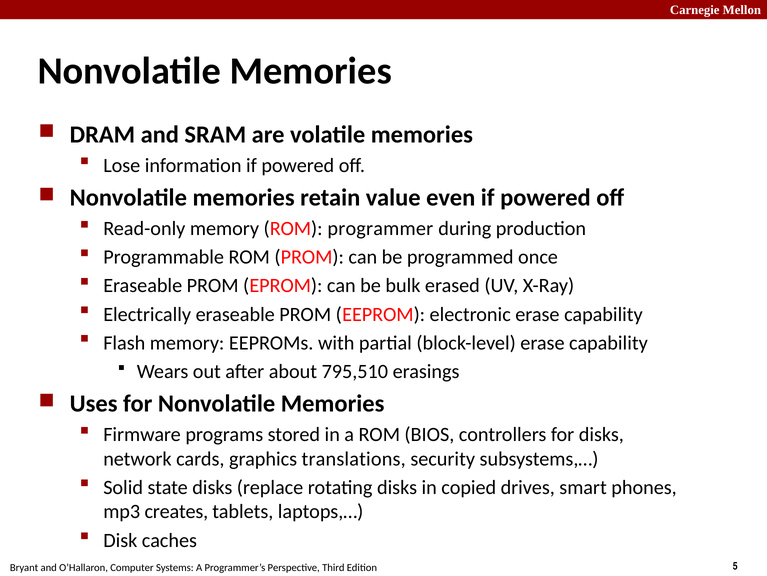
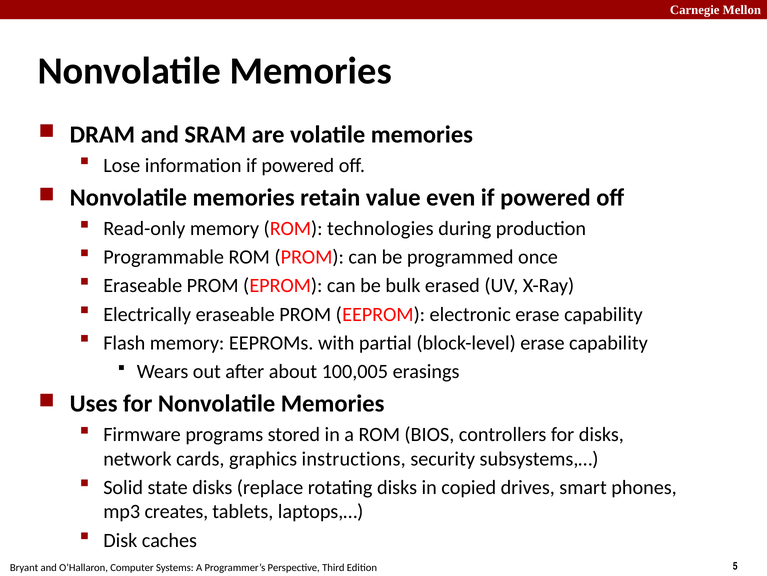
programmer: programmer -> technologies (380, 228)
795,510: 795,510 -> 100,005 (355, 371)
translations: translations -> instructions (354, 458)
